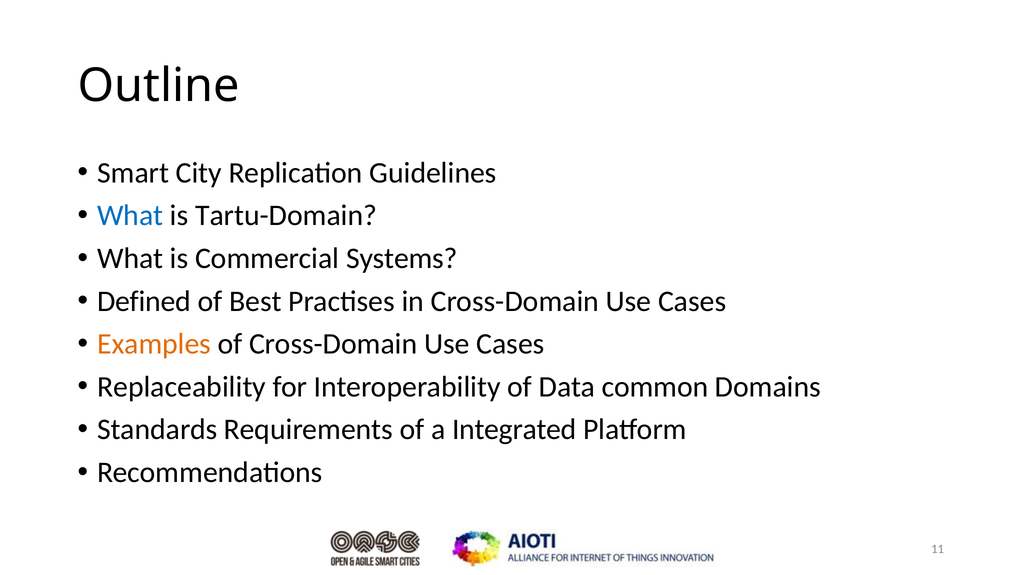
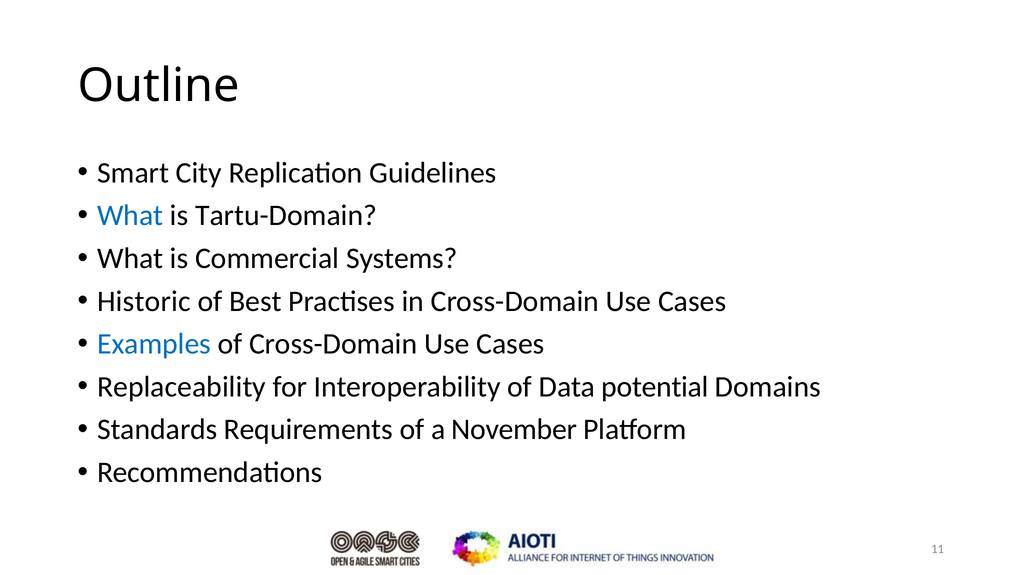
Defined: Defined -> Historic (144, 301)
Examples colour: orange -> blue (154, 344)
common: common -> potential (655, 387)
Integrated: Integrated -> November (514, 429)
